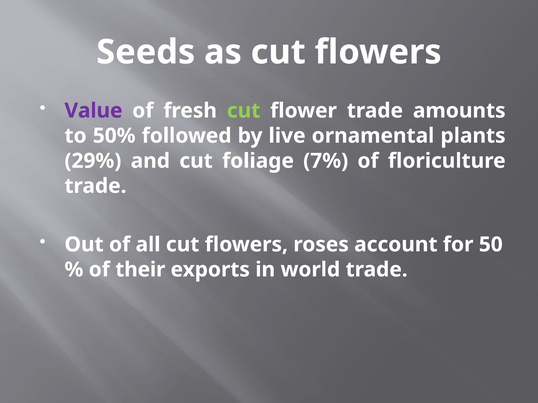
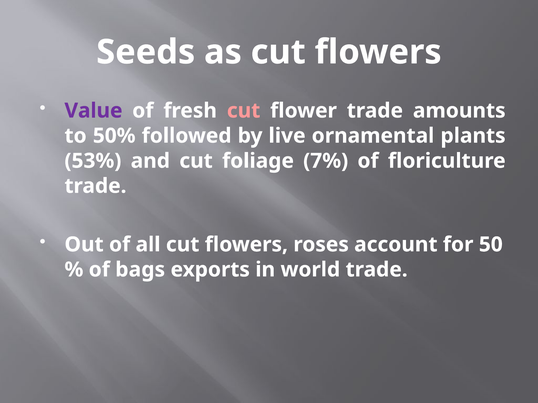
cut colour: light green -> pink (244, 111)
29%: 29% -> 53% (93, 161)
their: their -> bags (140, 270)
